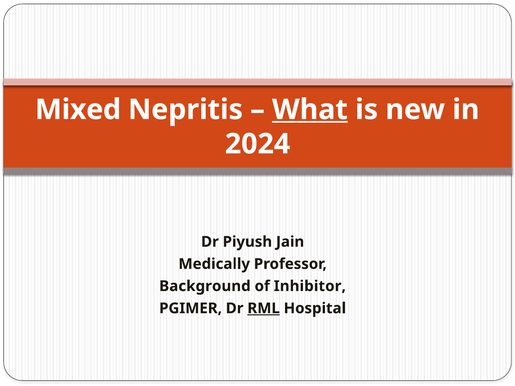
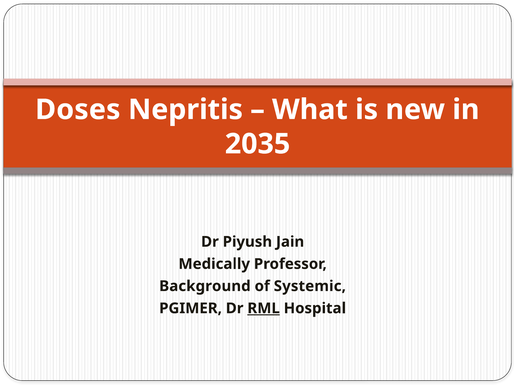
Mixed: Mixed -> Doses (78, 110)
What underline: present -> none (310, 110)
2024: 2024 -> 2035 (258, 144)
Inhibitor: Inhibitor -> Systemic (310, 286)
